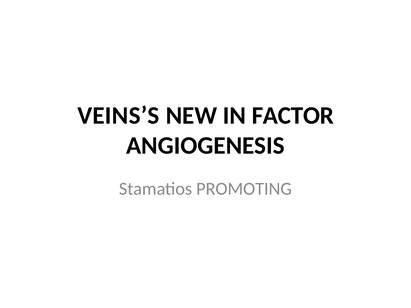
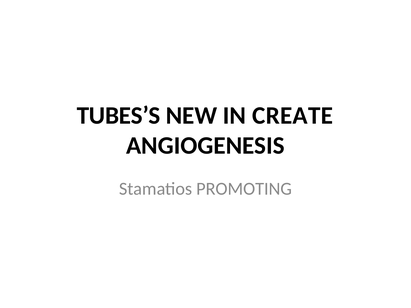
VEINS’S: VEINS’S -> TUBES’S (119, 115)
FACTOR: FACTOR -> CREATE (293, 115)
